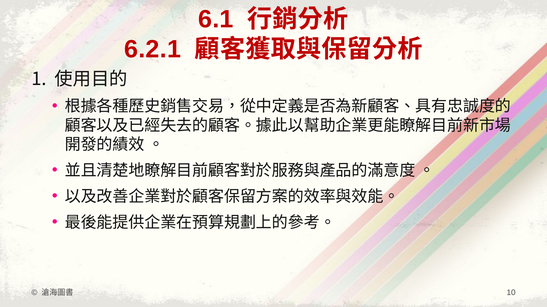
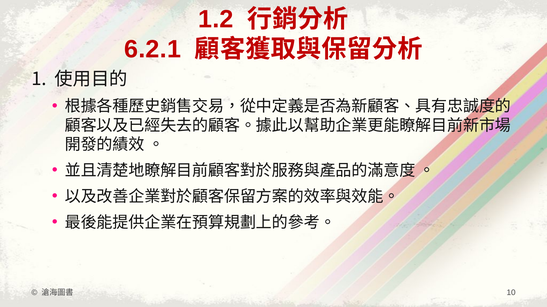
6.1: 6.1 -> 1.2 (216, 19)
